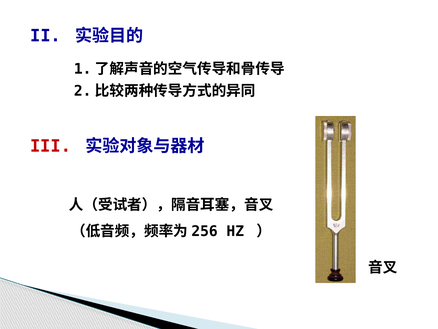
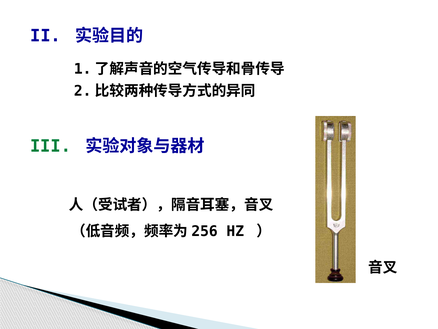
III colour: red -> green (51, 146)
